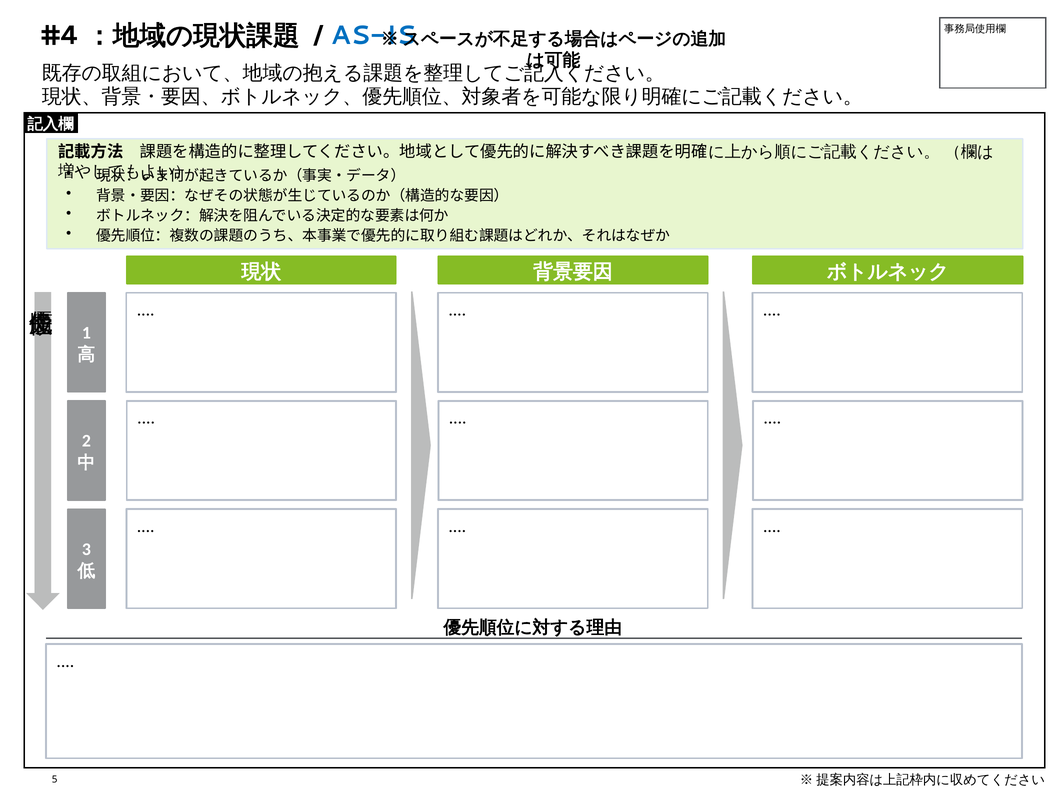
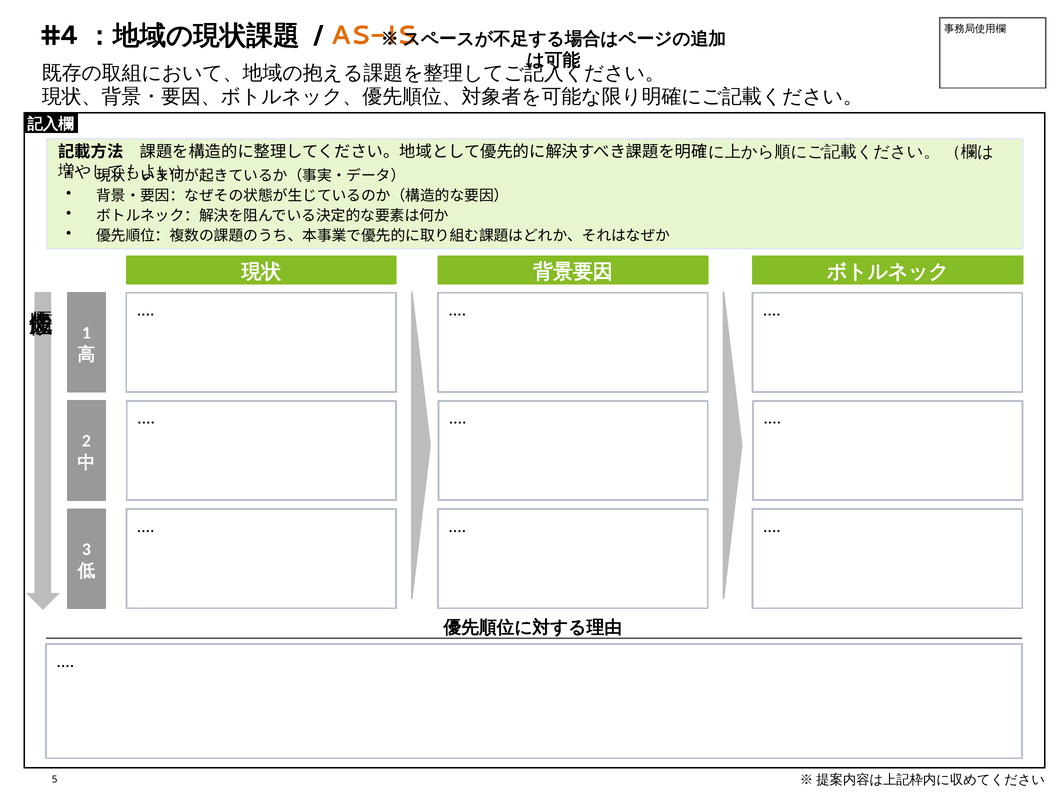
AS-IS colour: blue -> orange (374, 36)
